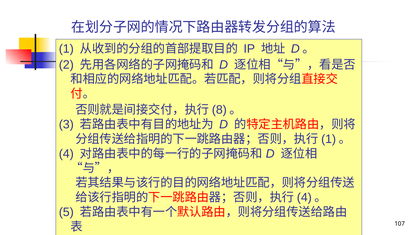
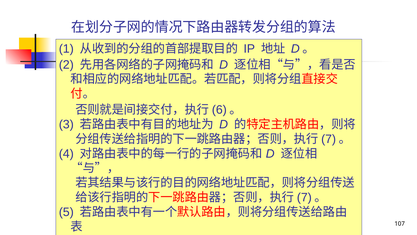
8: 8 -> 6 (219, 110)
1: 1 -> 7 (329, 139)
4: 4 -> 7 (304, 197)
